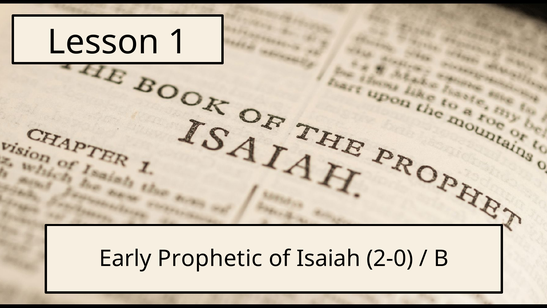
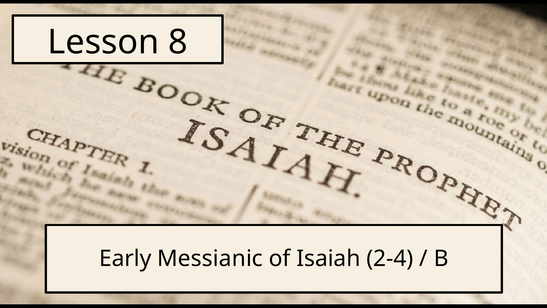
1: 1 -> 8 (178, 42)
Prophetic: Prophetic -> Messianic (210, 258)
2-0: 2-0 -> 2-4 (390, 258)
